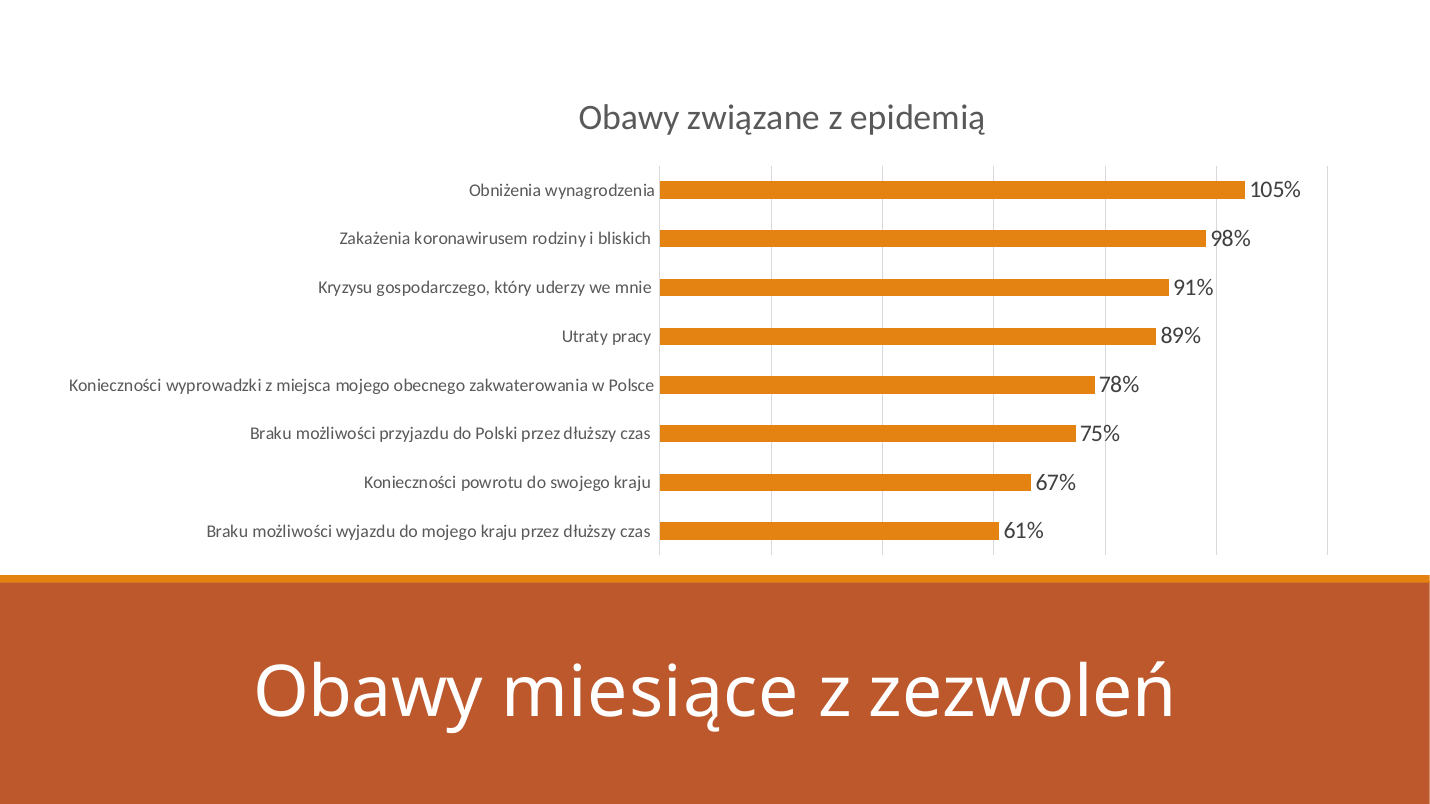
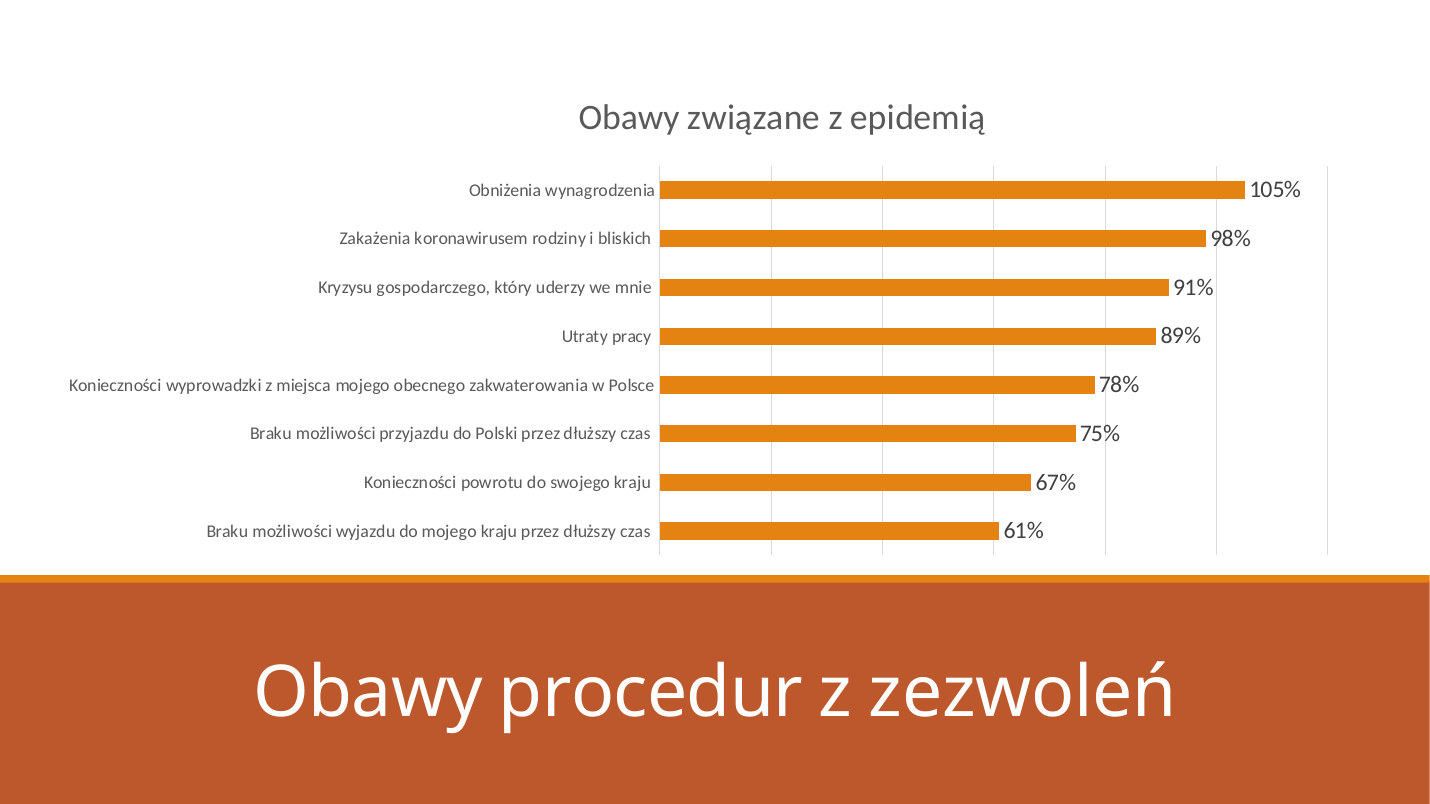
miesiące: miesiące -> procedur (651, 693)
